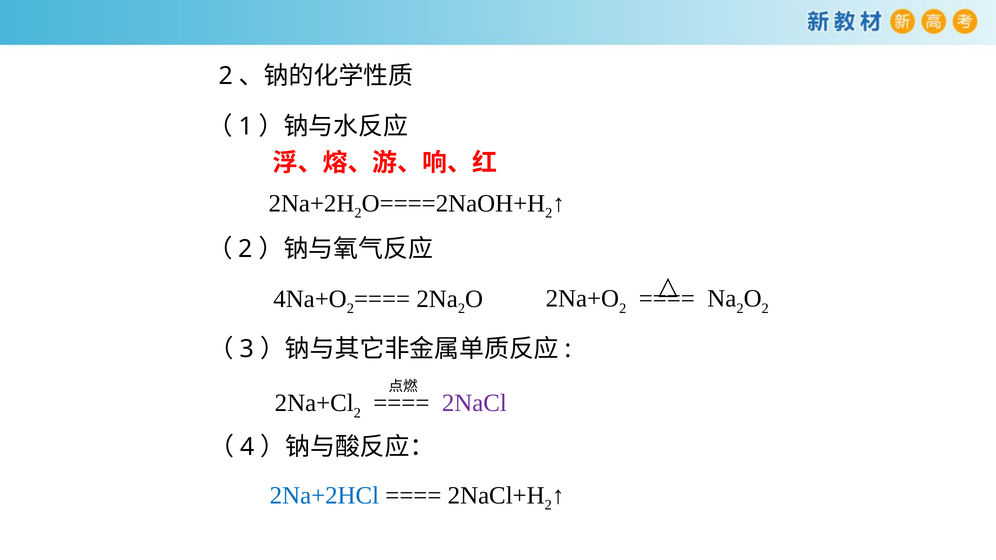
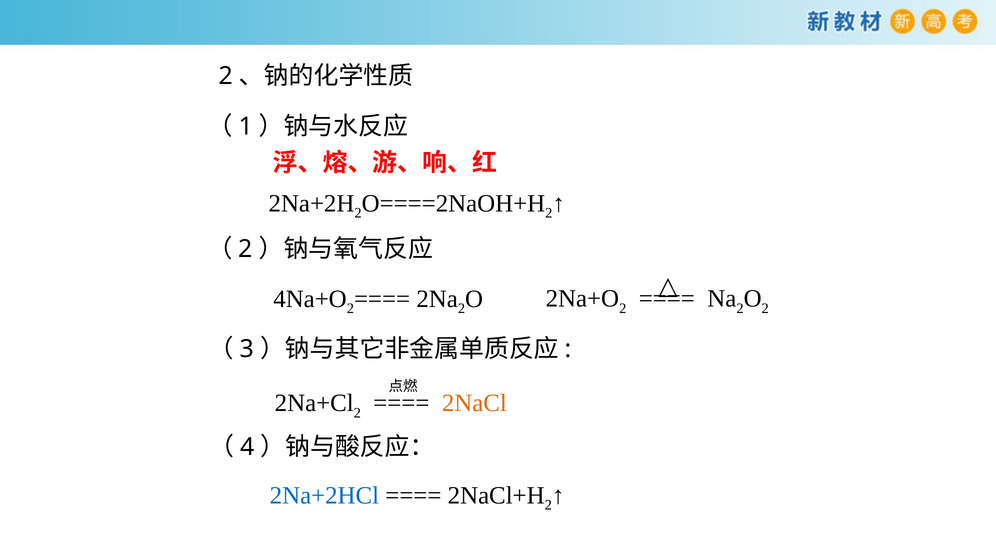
2NaCl colour: purple -> orange (474, 403)
